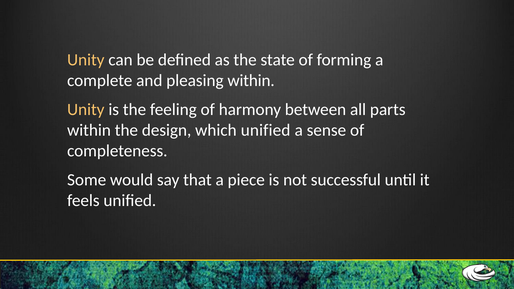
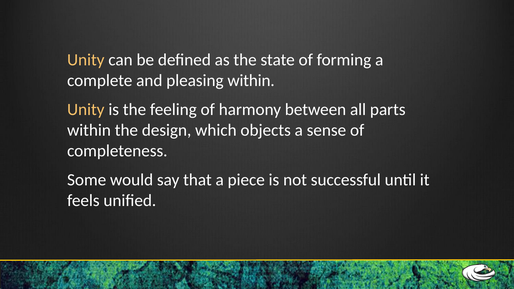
which unified: unified -> objects (266, 130)
